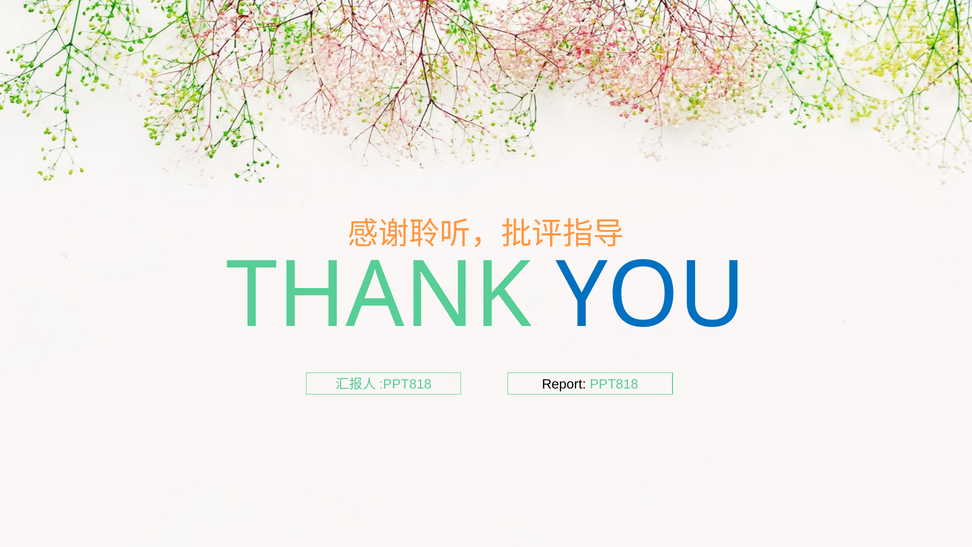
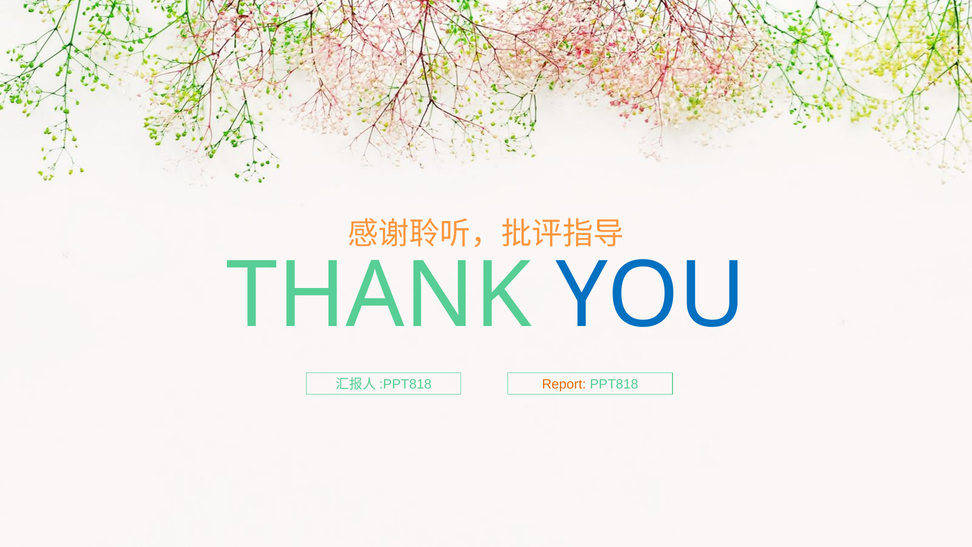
Report colour: black -> orange (564, 384)
